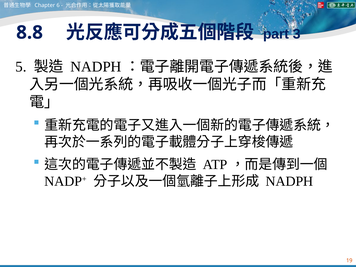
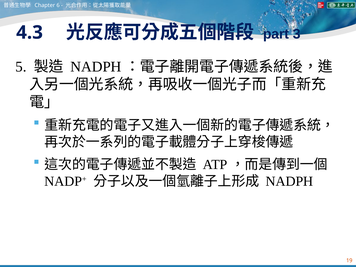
8.8: 8.8 -> 4.3 (30, 32)
